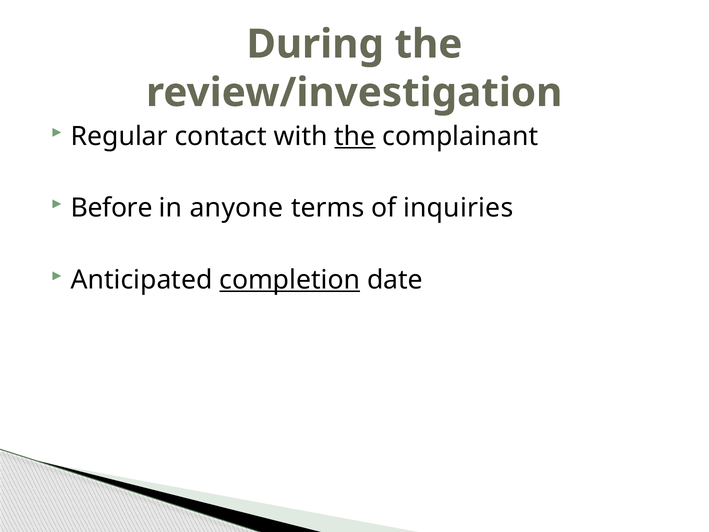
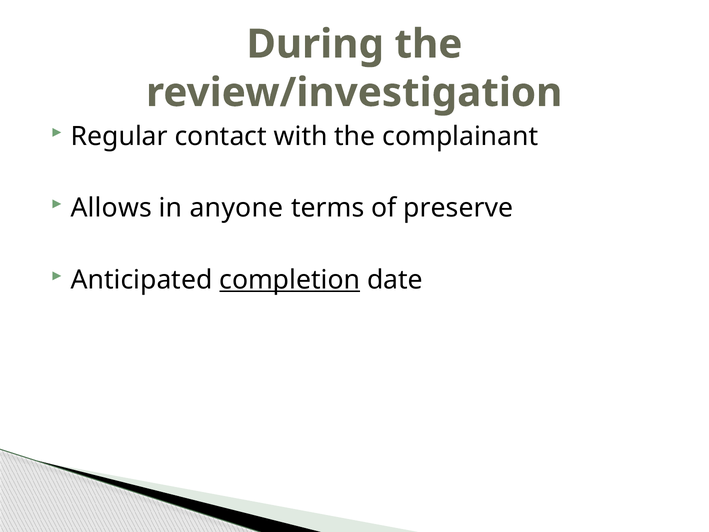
the underline: present -> none (355, 136)
Before: Before -> Allows (111, 208)
inquiries: inquiries -> preserve (458, 208)
